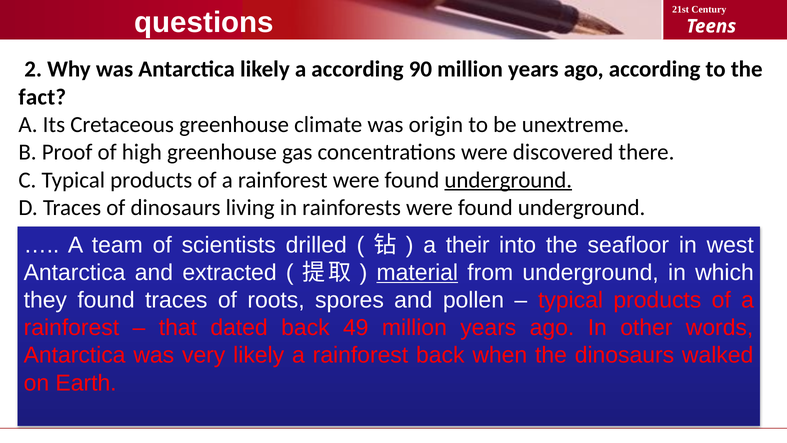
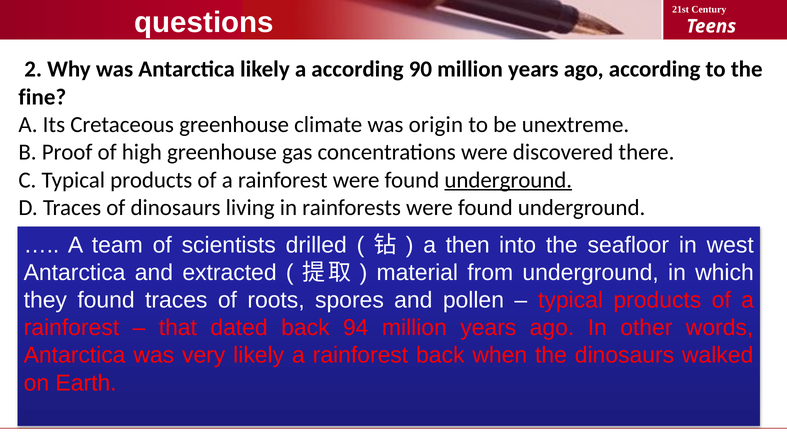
fact: fact -> fine (42, 97)
their: their -> then (468, 245)
material underline: present -> none (417, 272)
49: 49 -> 94 (356, 328)
